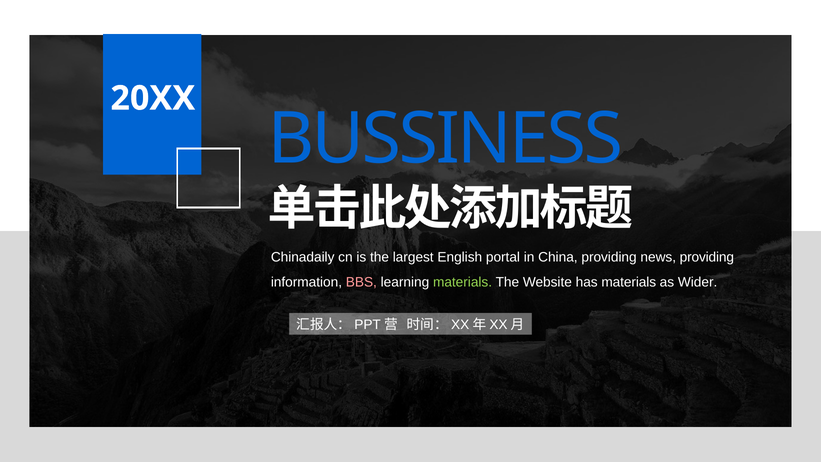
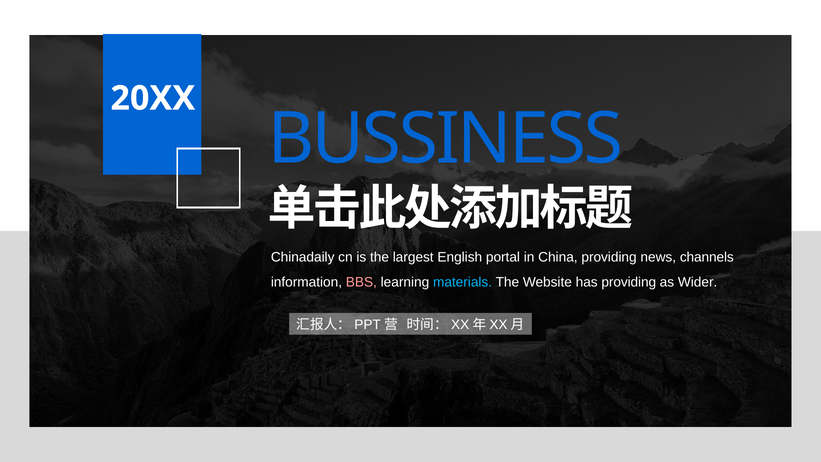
news providing: providing -> channels (707, 257)
materials colour: light green -> light blue (463, 282)
has materials: materials -> providing (629, 282)
